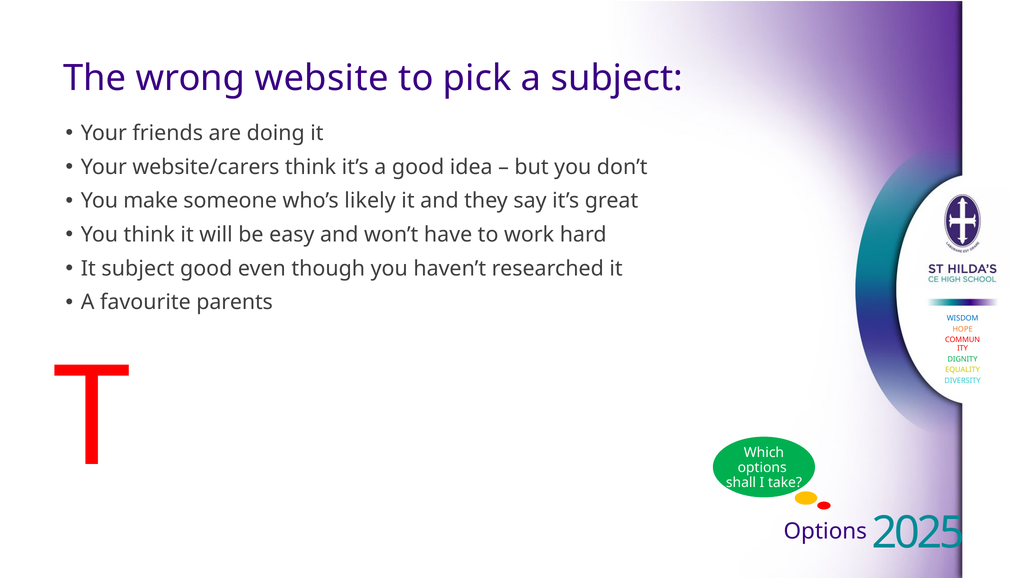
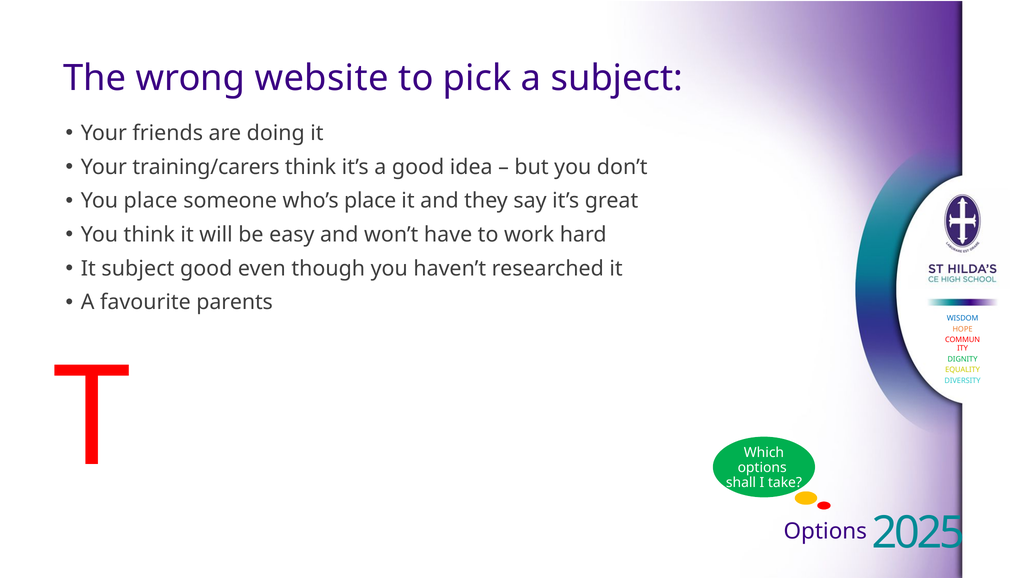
website/carers: website/carers -> training/carers (206, 167)
You make: make -> place (151, 201)
who’s likely: likely -> place (370, 201)
